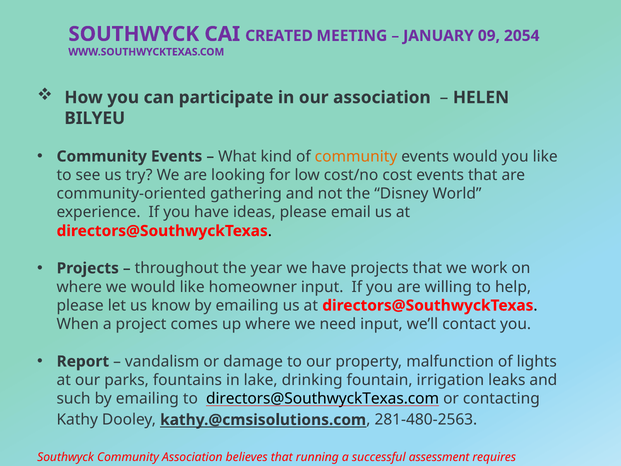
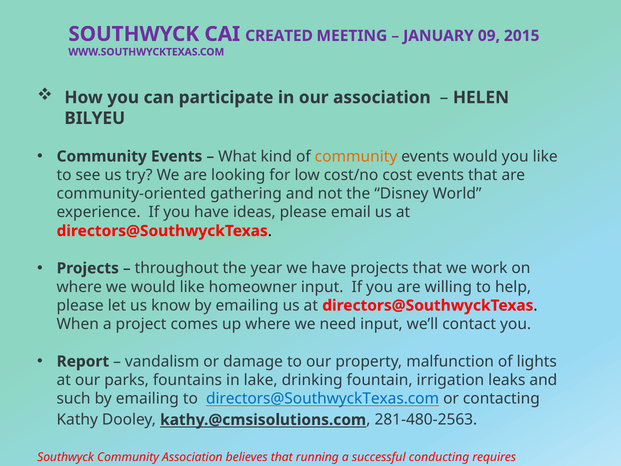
2054: 2054 -> 2015 (522, 36)
directors@SouthwyckTexas.com colour: black -> blue (323, 399)
assessment: assessment -> conducting (439, 457)
